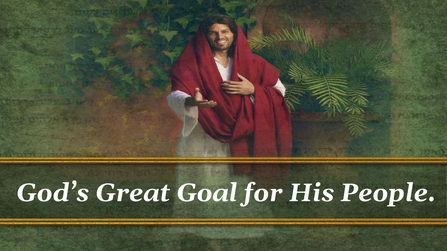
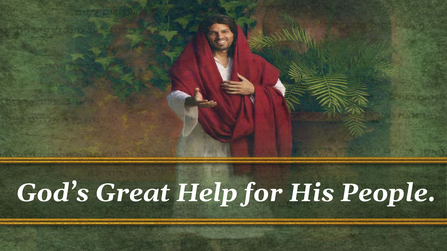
Goal: Goal -> Help (207, 193)
